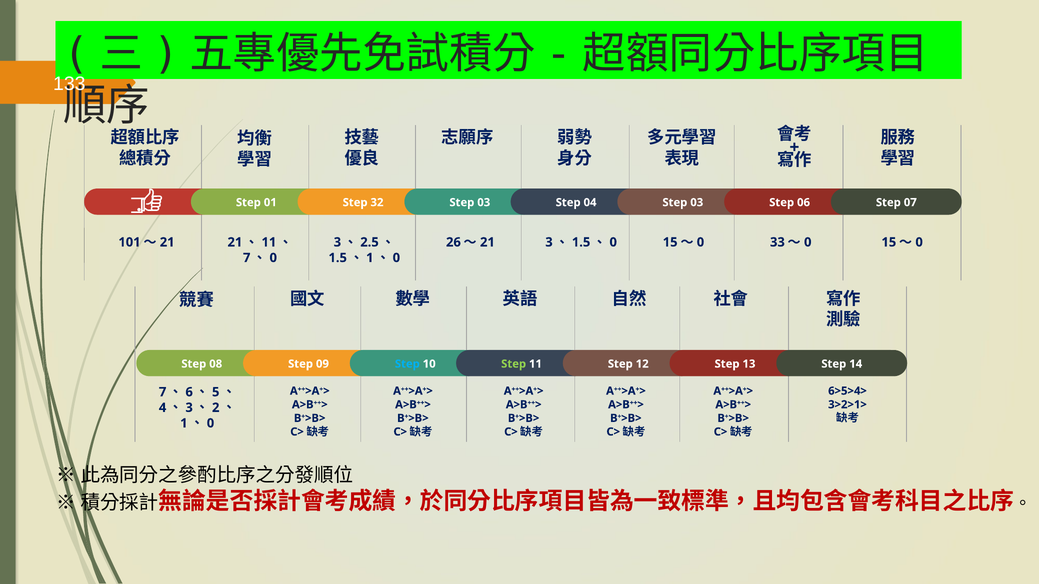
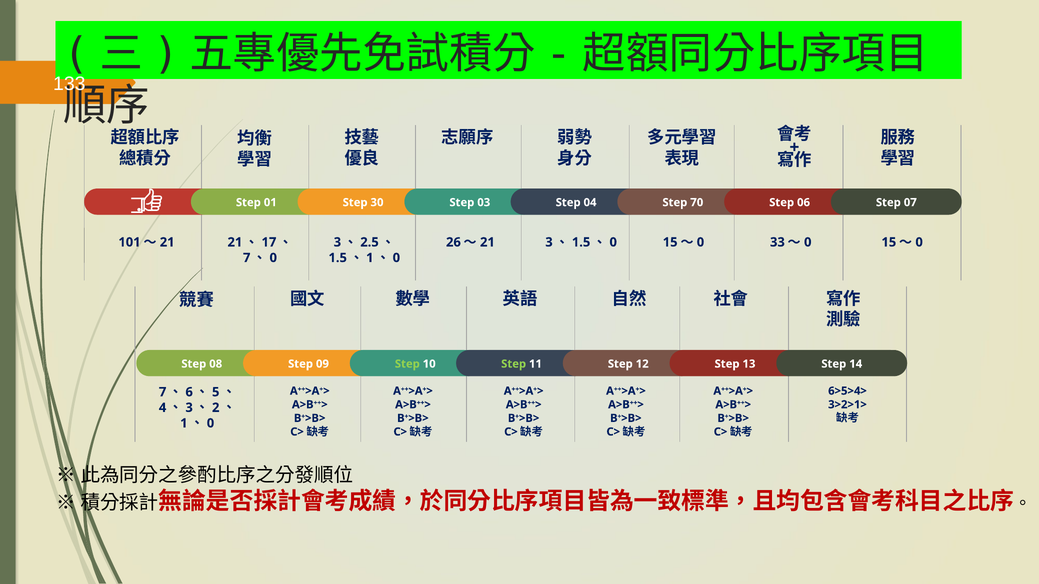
32: 32 -> 30 (377, 203)
04 Step 03: 03 -> 70 (697, 203)
11: 11 -> 17 (269, 242)
Step colour: light blue -> light green (407, 364)
